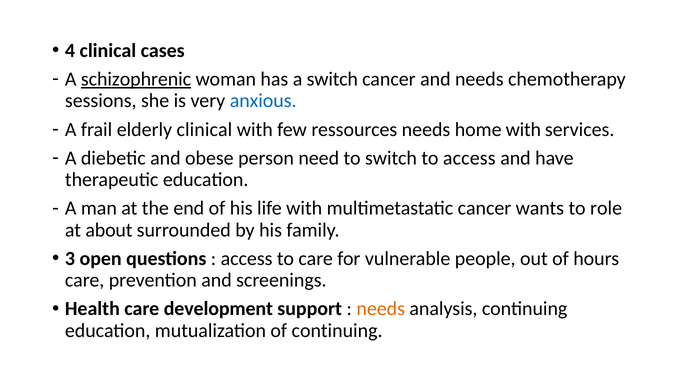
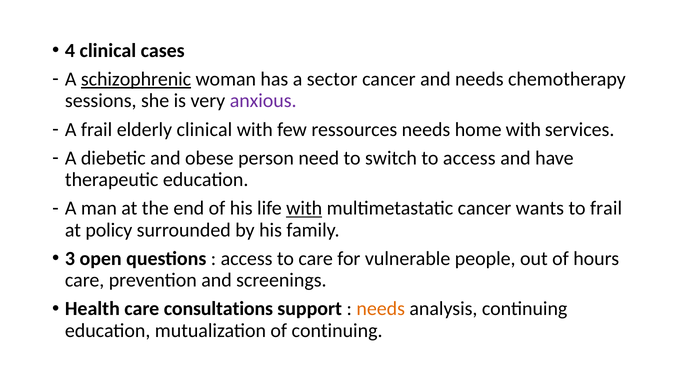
a switch: switch -> sector (332, 79)
anxious colour: blue -> purple (263, 101)
with underline: none -> present (304, 208)
to role: role -> frail (606, 208)
about: about -> policy (109, 230)
development: development -> consultations (218, 309)
